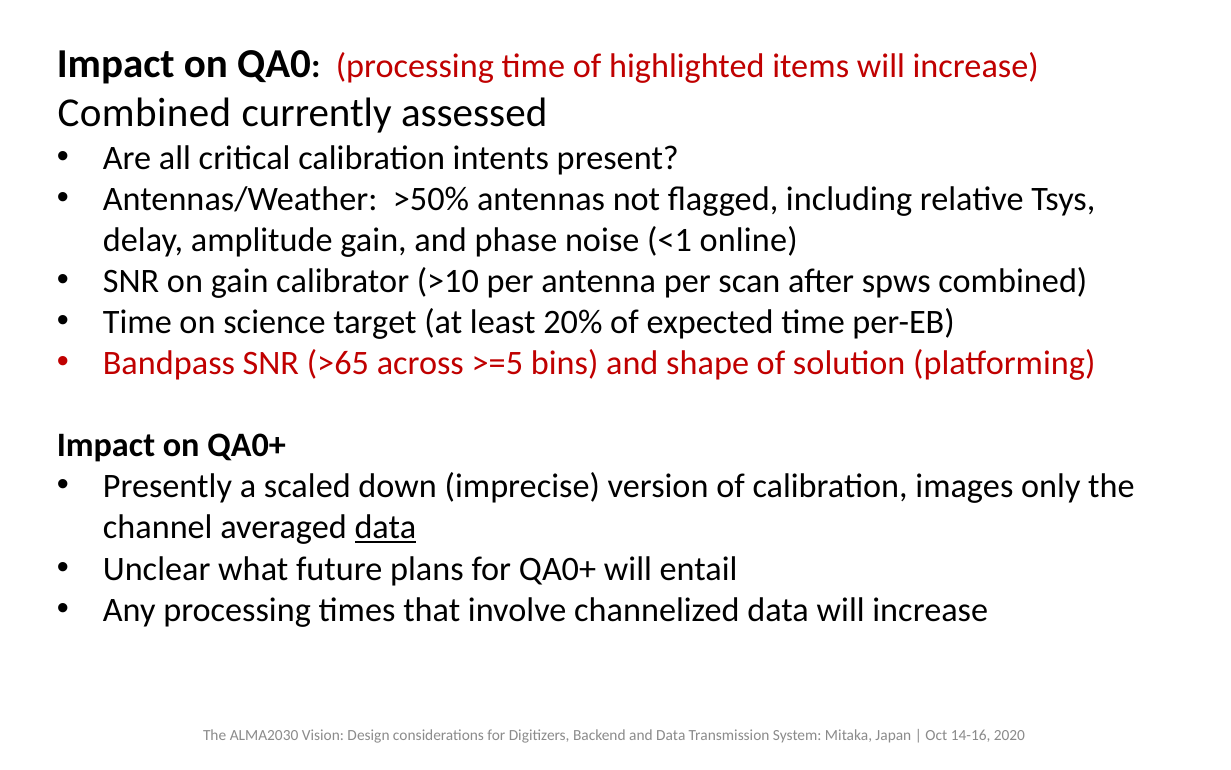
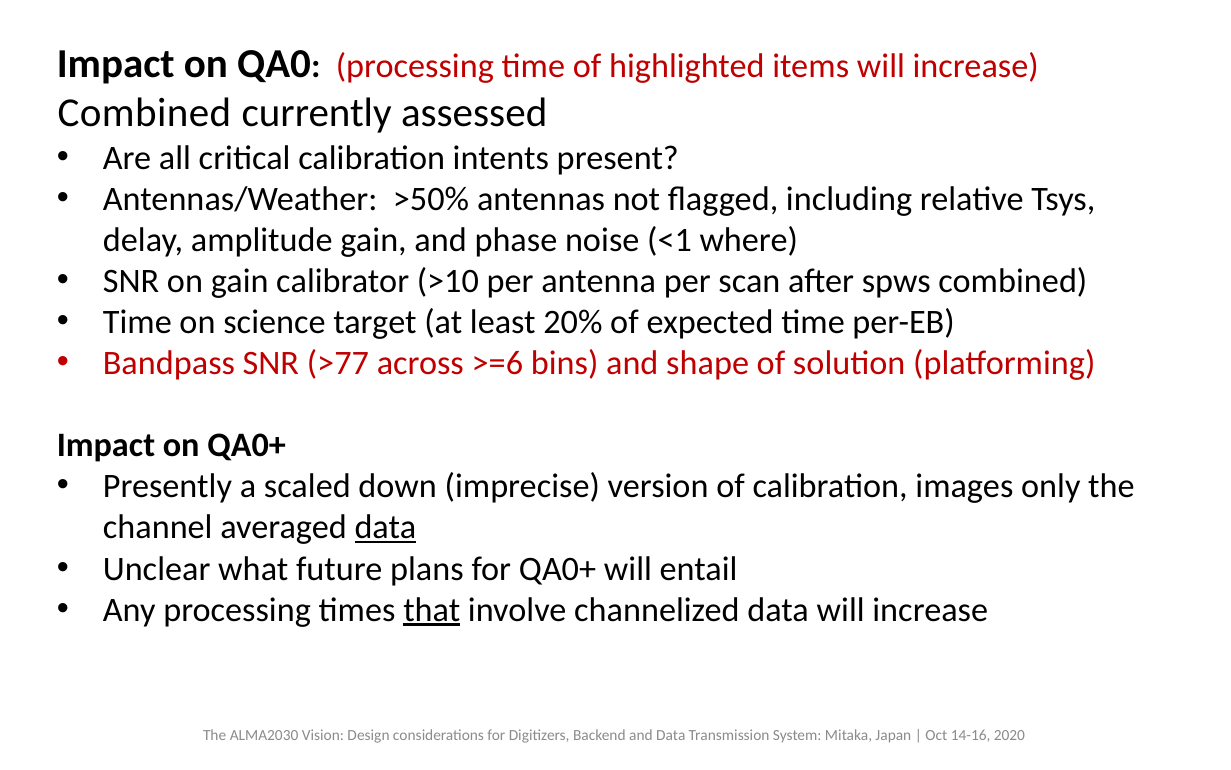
online: online -> where (749, 240)
>65: >65 -> >77 (338, 363)
>=5: >=5 -> >=6 (497, 363)
that underline: none -> present (432, 609)
